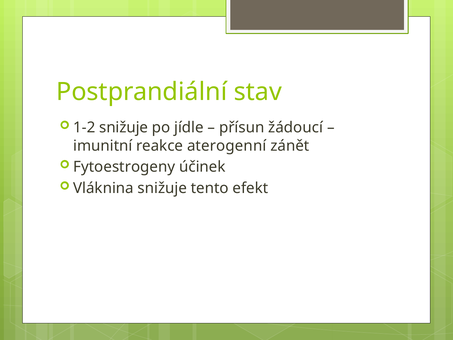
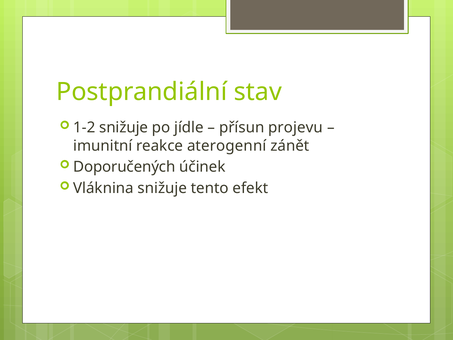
žádoucí: žádoucí -> projevu (296, 128)
Fytoestrogeny: Fytoestrogeny -> Doporučených (124, 167)
